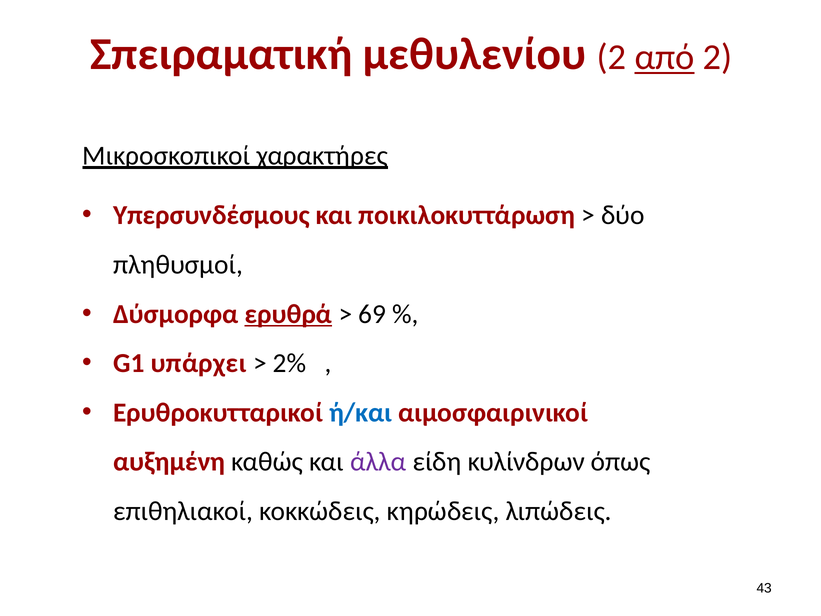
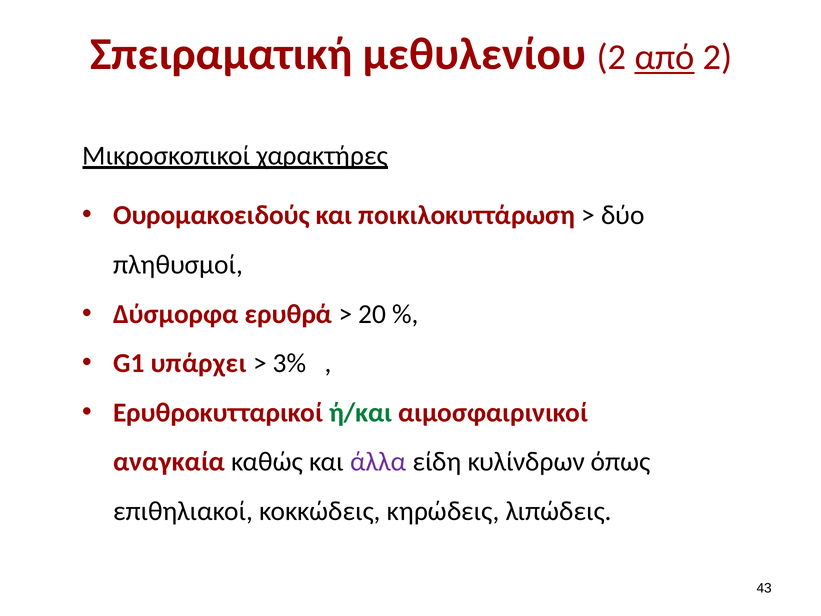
Υπερσυνδέσμους: Υπερσυνδέσμους -> Ουρομακοειδούς (211, 215)
ερυθρά underline: present -> none (288, 314)
69: 69 -> 20 (372, 314)
2%: 2% -> 3% (290, 363)
ή/και colour: blue -> green (361, 412)
αυξημένη: αυξημένη -> αναγκαία (169, 462)
